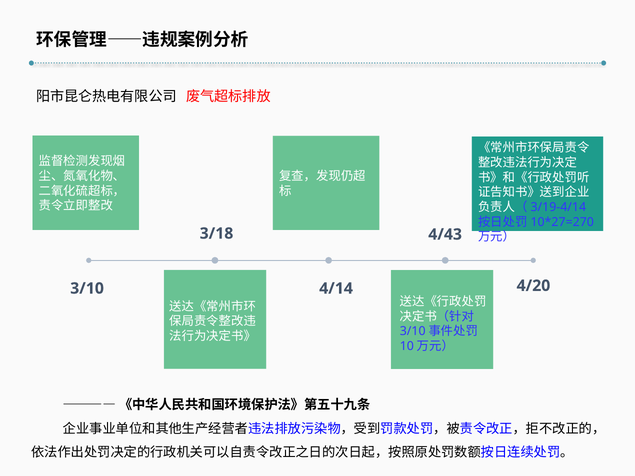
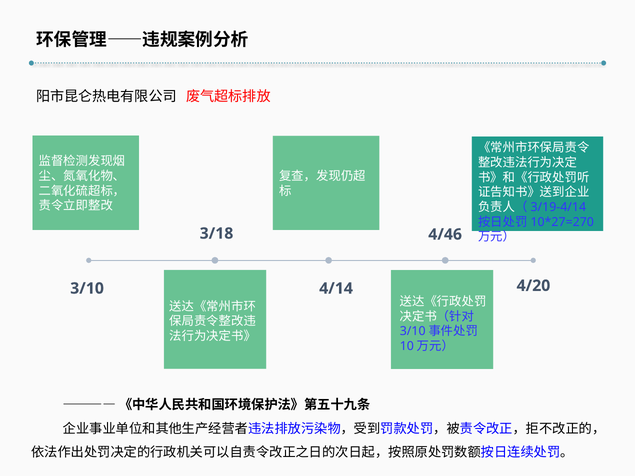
4/43: 4/43 -> 4/46 (445, 235)
